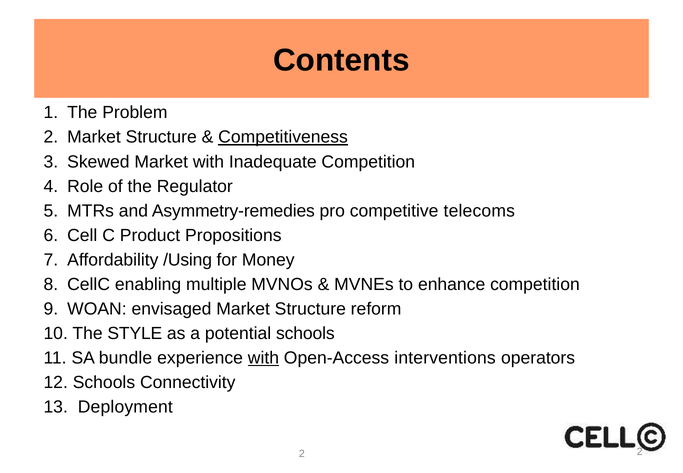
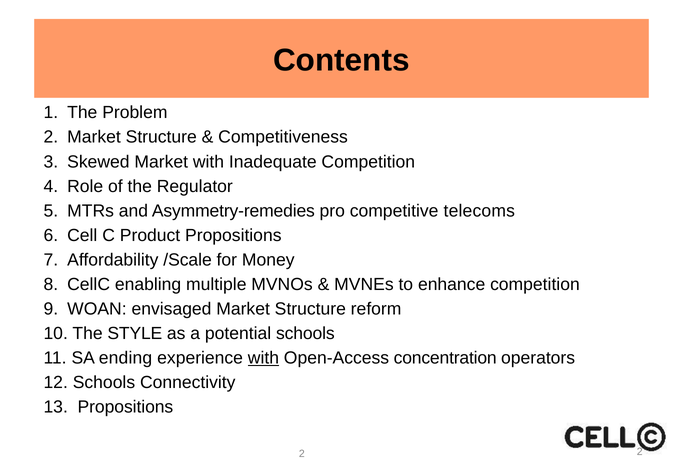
Competitiveness underline: present -> none (283, 137)
/Using: /Using -> /Scale (188, 260)
bundle: bundle -> ending (126, 358)
interventions: interventions -> concentration (445, 358)
13 Deployment: Deployment -> Propositions (125, 407)
